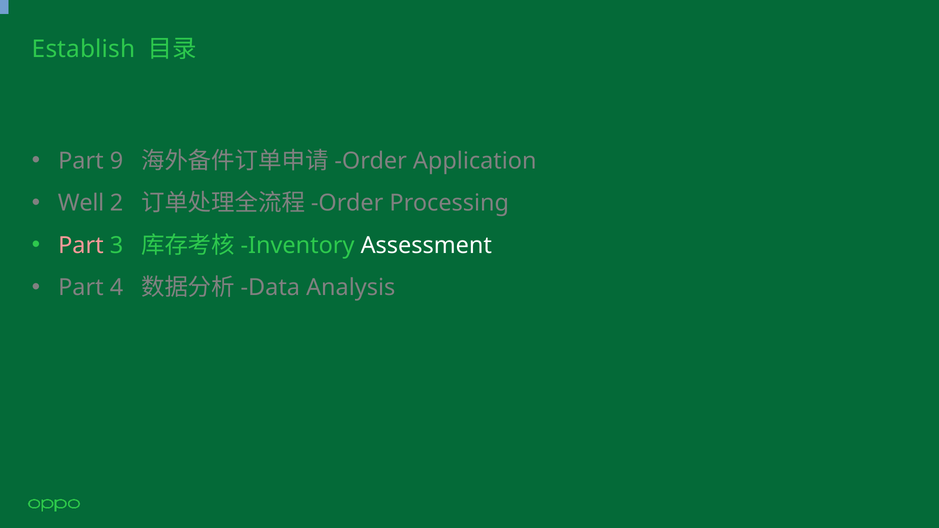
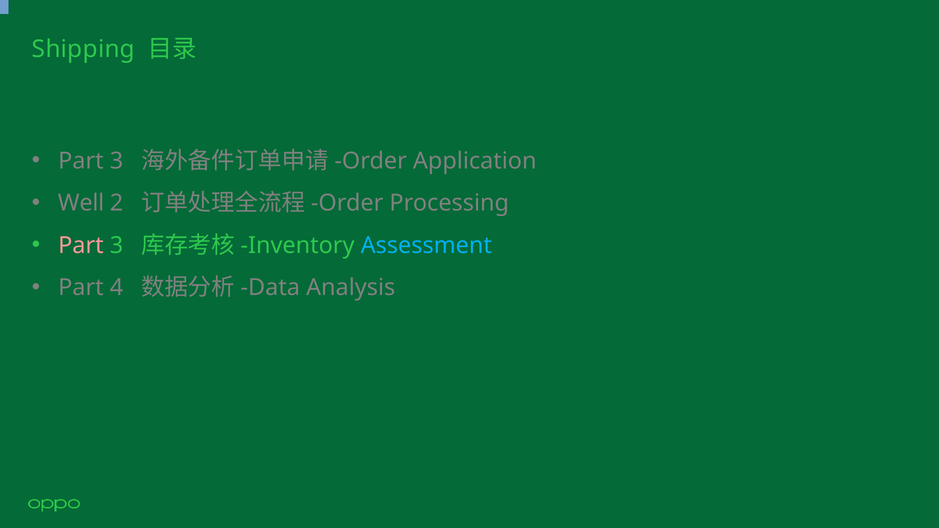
Establish: Establish -> Shipping (83, 49)
9: 9 -> 3 (116, 161)
Assessment colour: white -> light blue (426, 245)
